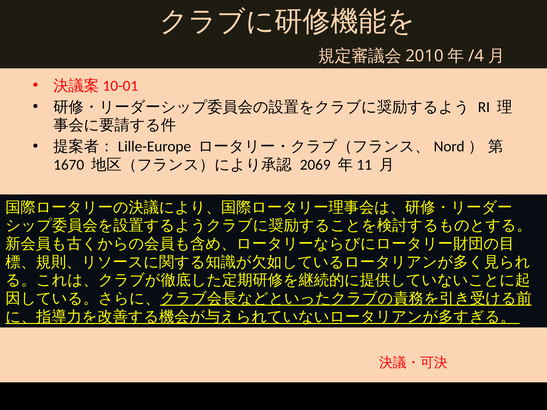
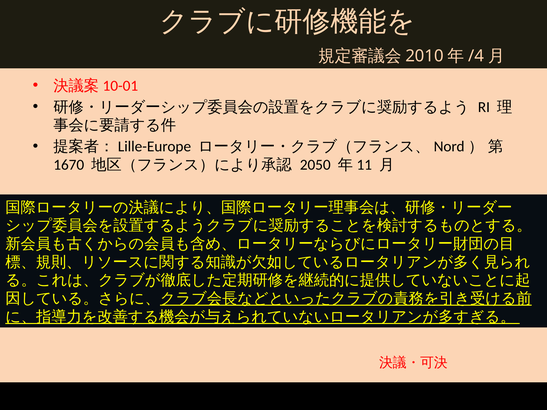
2069: 2069 -> 2050 (315, 165)
